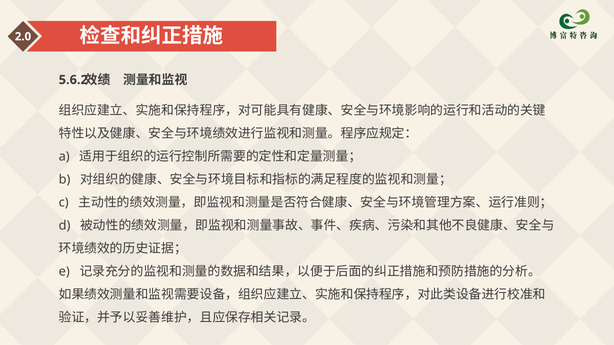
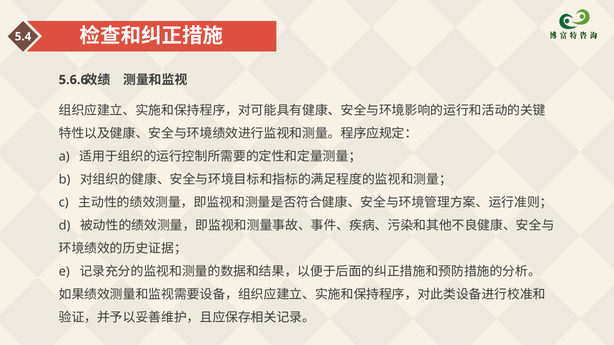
2.0: 2.0 -> 5.4 (23, 37)
5.6.2: 5.6.2 -> 5.6.6 (73, 80)
